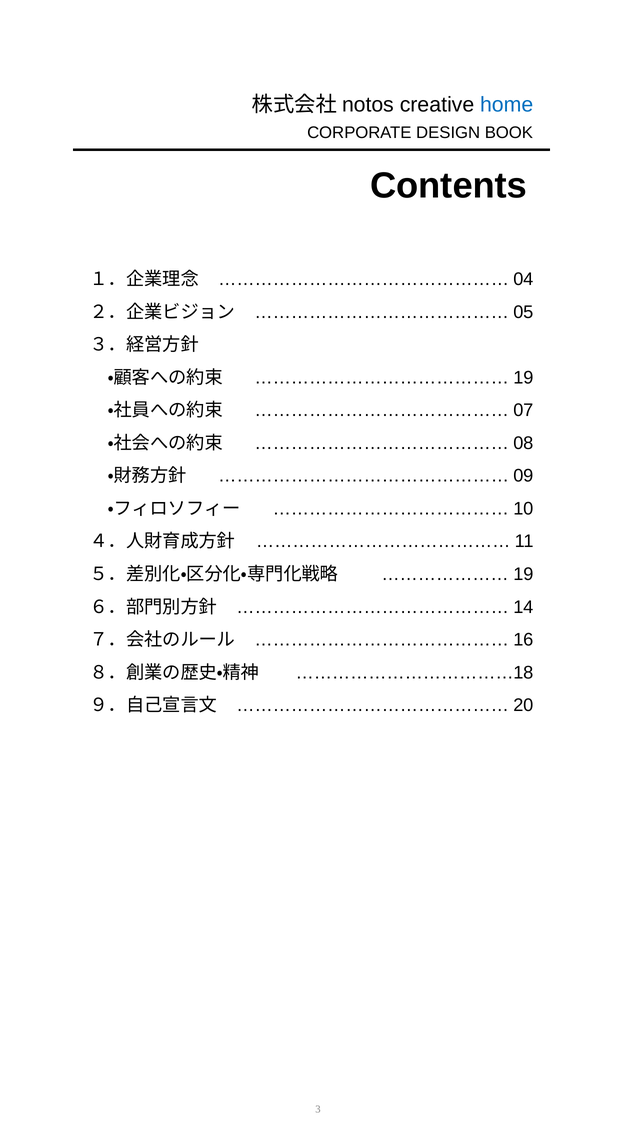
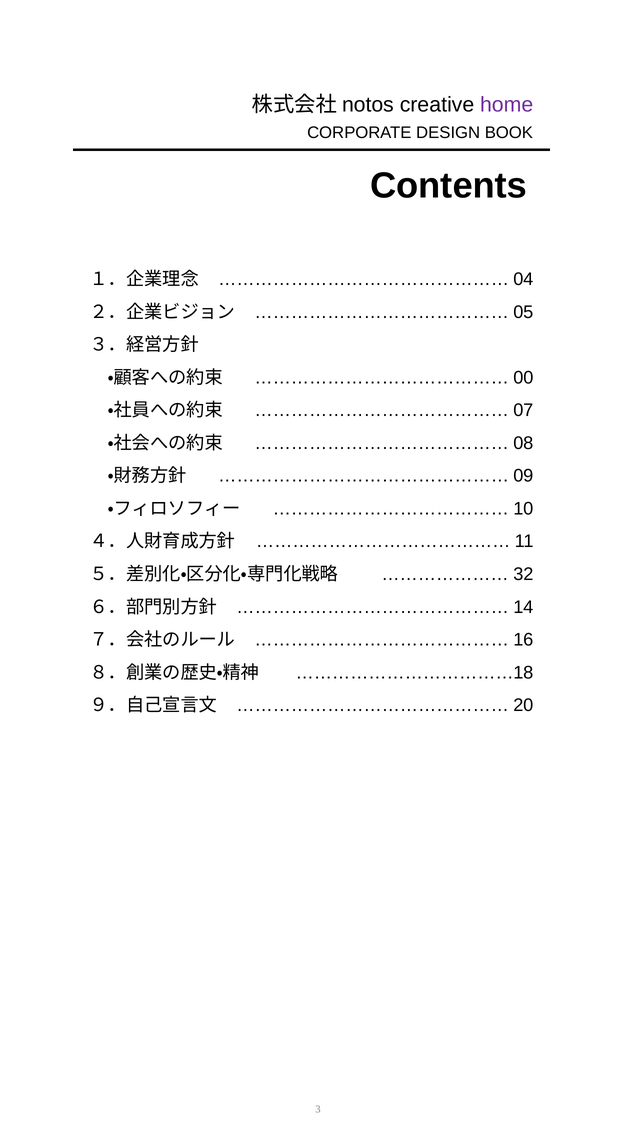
home colour: blue -> purple (507, 105)
19: 19 -> 00 (523, 377)
19: 19 -> 32 (523, 574)
